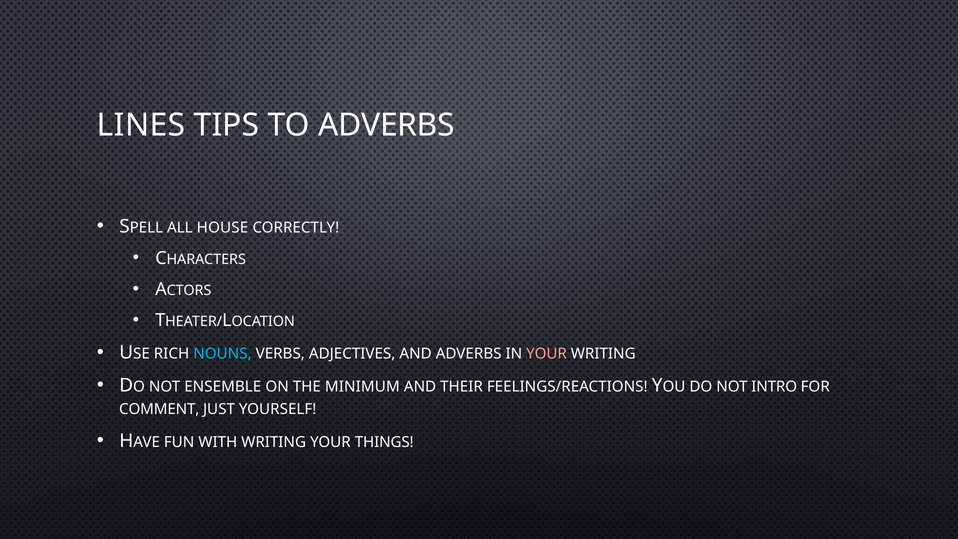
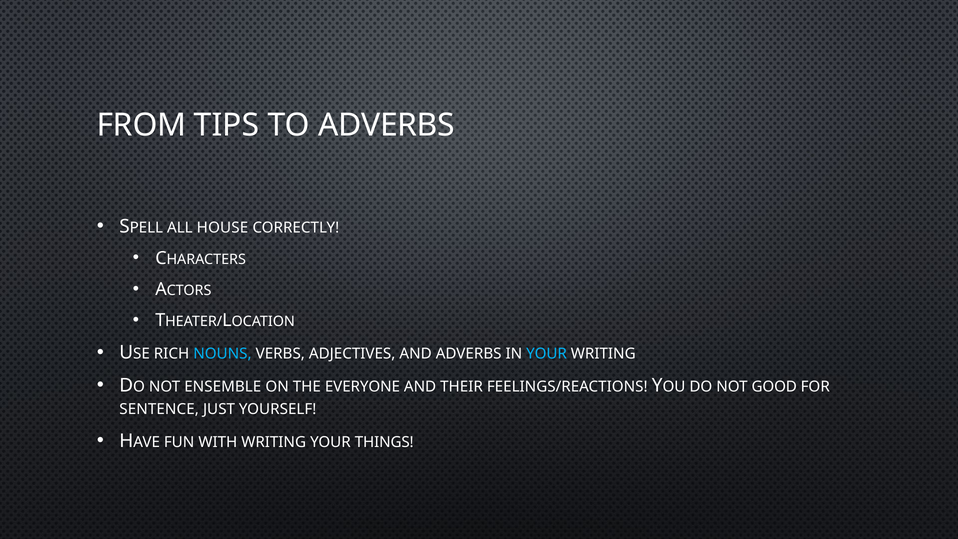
LINES: LINES -> FROM (141, 125)
YOUR colour: pink -> light blue (547, 354)
MINIMUM: MINIMUM -> EVERYONE (362, 387)
INTRO: INTRO -> GOOD (774, 387)
COMMENT: COMMENT -> SENTENCE (159, 409)
